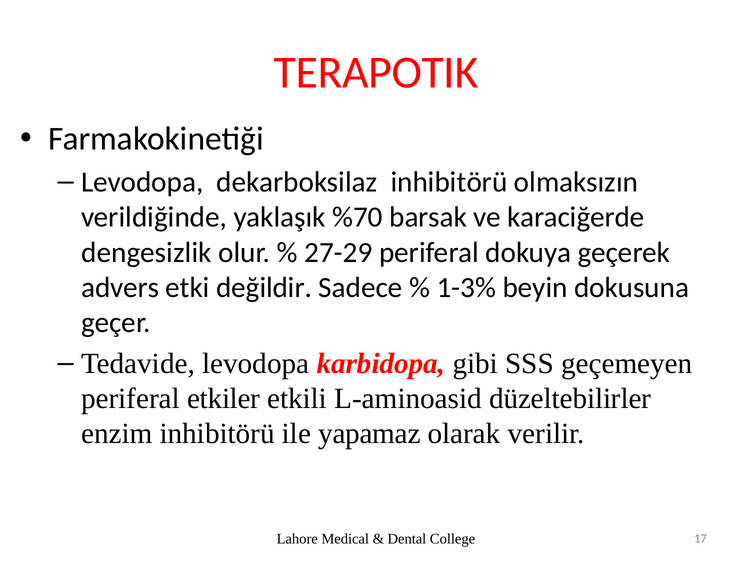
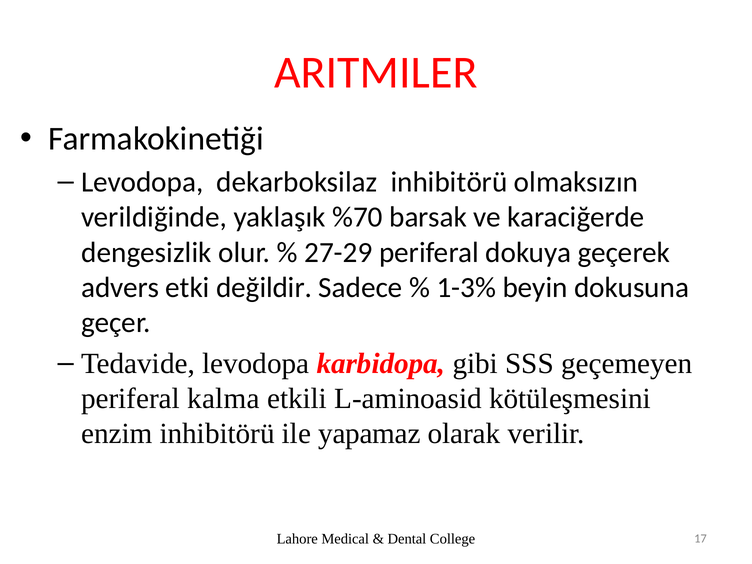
TERAPOTIK: TERAPOTIK -> ARITMILER (376, 73)
etkiler: etkiler -> kalma (223, 399)
düzeltebilirler: düzeltebilirler -> kötüleşmesini (570, 399)
